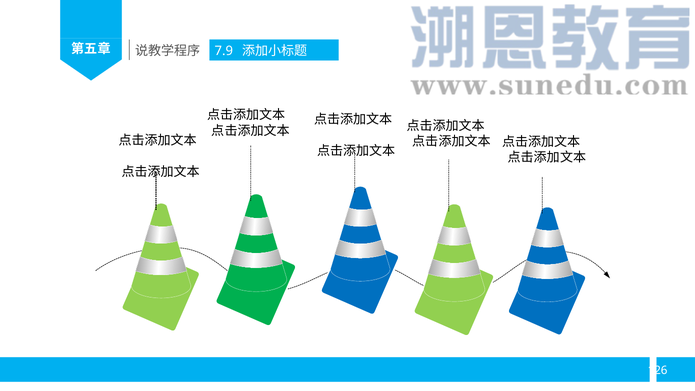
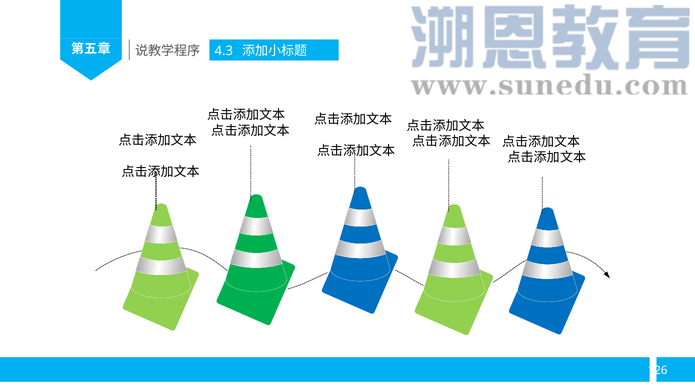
7.9: 7.9 -> 4.3 (224, 51)
